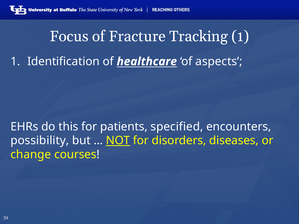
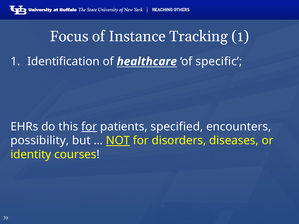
Fracture: Fracture -> Instance (137, 36)
aspects: aspects -> specific (219, 62)
for underline: none -> present (89, 127)
change: change -> identity (31, 155)
